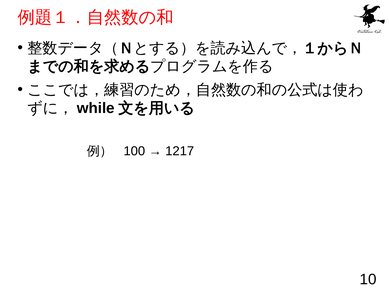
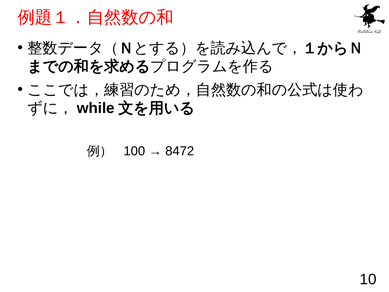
1217: 1217 -> 8472 (180, 151)
